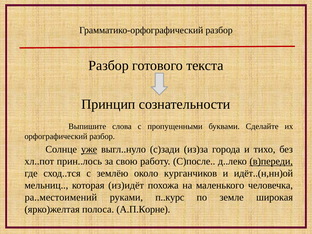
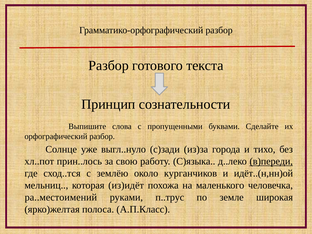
уже underline: present -> none (89, 149)
С)после: С)после -> С)языка (194, 161)
п..курс: п..курс -> п..трус (170, 197)
А.П.Корне: А.П.Корне -> А.П.Класс (143, 209)
